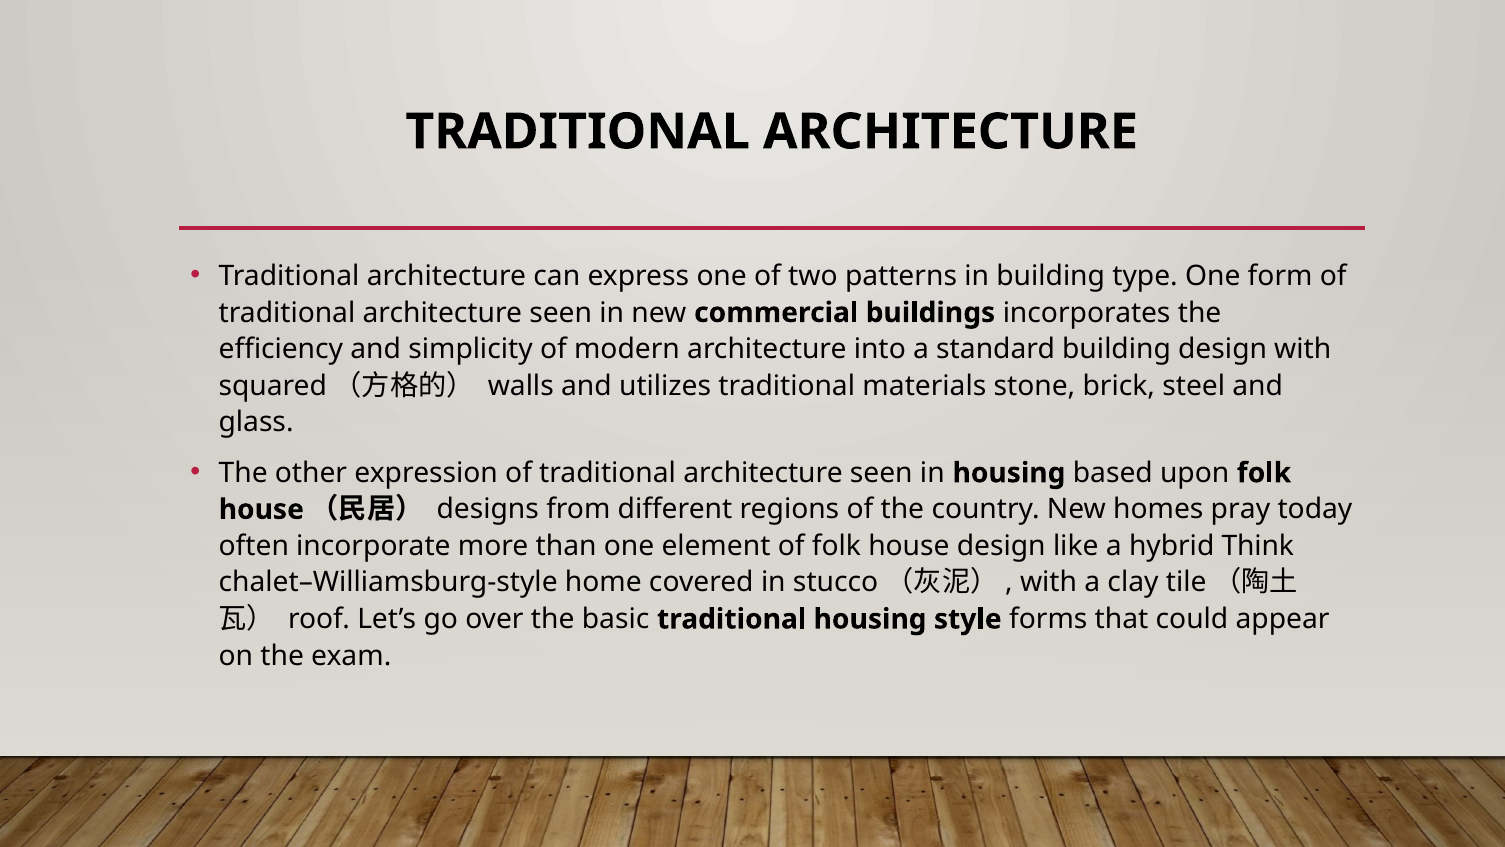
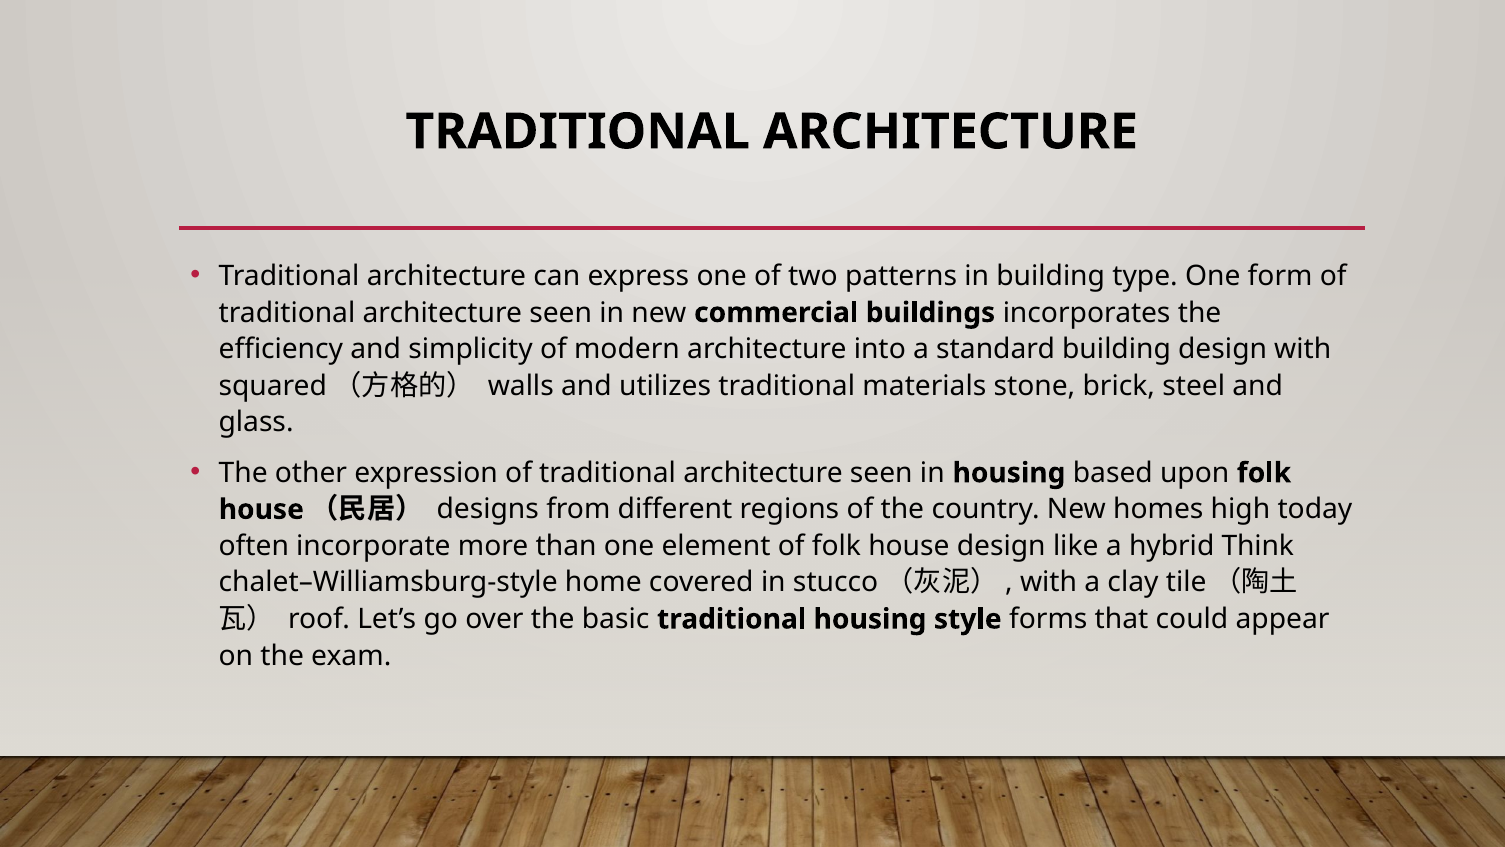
pray: pray -> high (1240, 509)
